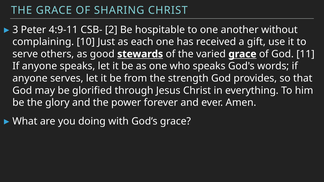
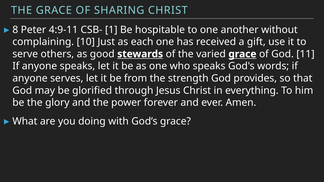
3: 3 -> 8 (15, 30)
2: 2 -> 1 (111, 30)
